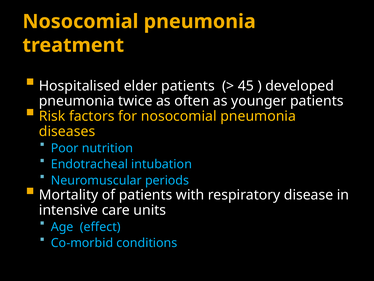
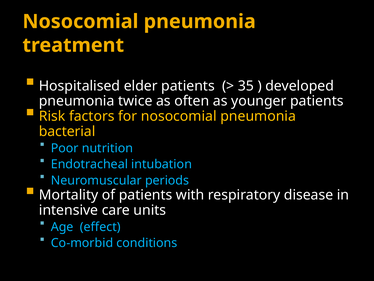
45: 45 -> 35 (246, 86)
diseases: diseases -> bacterial (67, 131)
